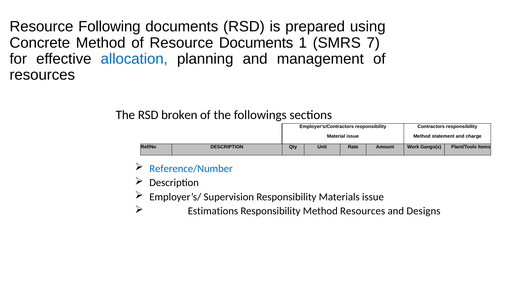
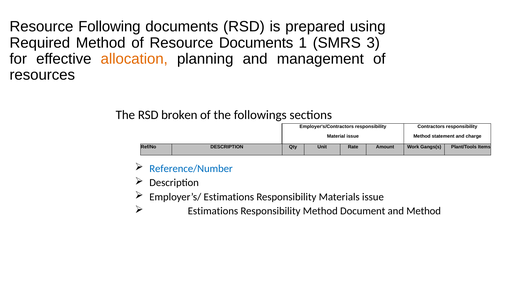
Concrete: Concrete -> Required (40, 43)
7: 7 -> 3 (373, 43)
allocation colour: blue -> orange (134, 59)
Employer’s/ Supervision: Supervision -> Estimations (229, 197)
Method Resources: Resources -> Document (363, 211)
and Designs: Designs -> Method (424, 211)
